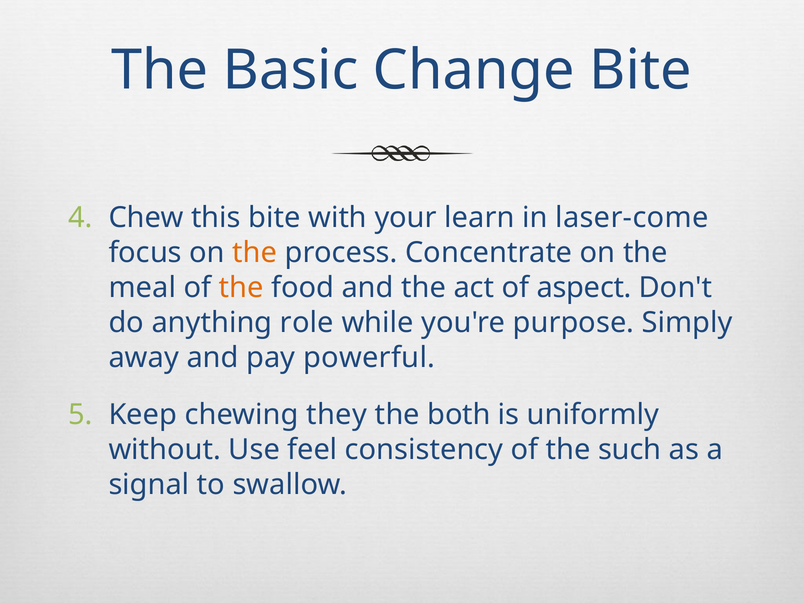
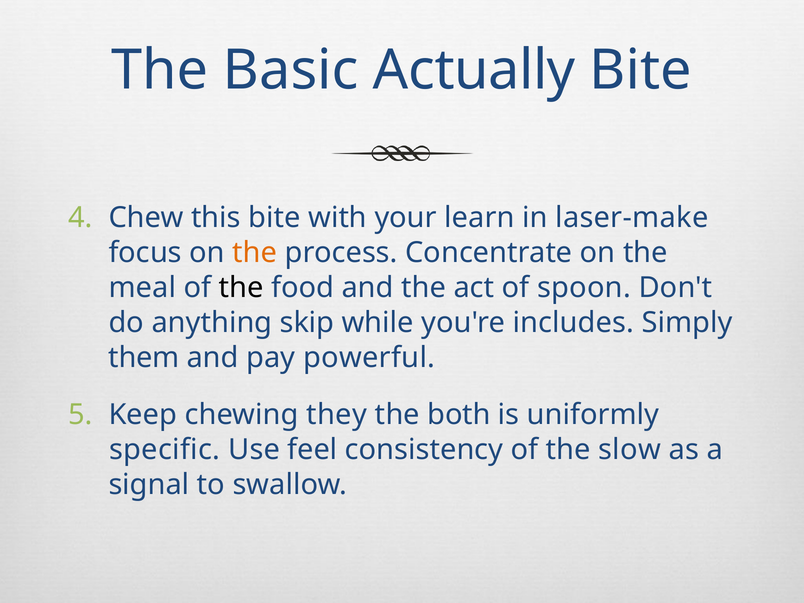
Change: Change -> Actually (474, 70)
laser-come: laser-come -> laser-make (632, 218)
the colour: orange -> black (241, 288)
aspect: aspect -> spoon (584, 288)
role: role -> skip (307, 323)
purpose: purpose -> includes (573, 323)
away: away -> them (144, 357)
without: without -> specific (165, 450)
such: such -> slow (630, 450)
